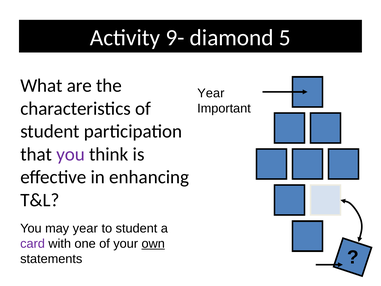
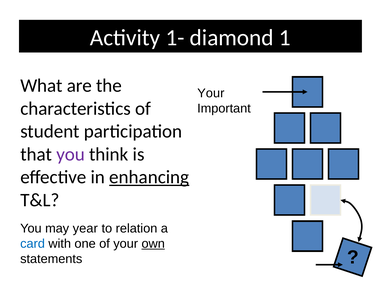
9-: 9- -> 1- (175, 38)
5: 5 -> 1 (285, 38)
Year: Year -> Your (211, 93)
enhancing underline: none -> present (149, 177)
to student: student -> relation (136, 228)
card colour: purple -> blue (33, 244)
